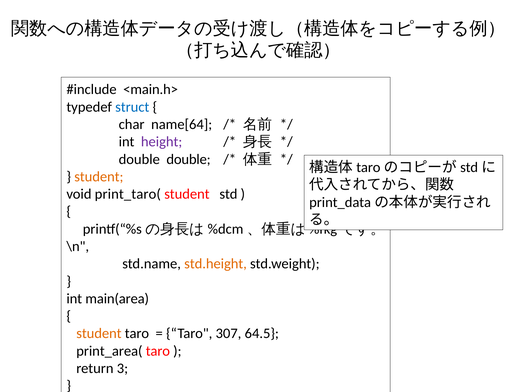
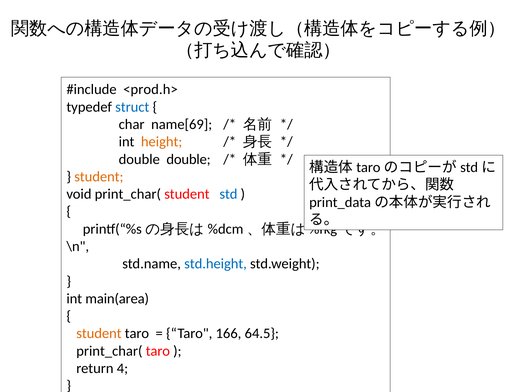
<main.h>: <main.h> -> <prod.h> (150, 90)
name[64: name[64 -> name[69 (182, 124)
height colour: purple -> orange (162, 142)
void print_taro(: print_taro( -> print_char( (128, 194)
std colour: black -> blue (228, 194)
std.height colour: orange -> blue (216, 264)
307: 307 -> 166 (228, 334)
print_area(: print_area( -> print_char( (109, 351)
3: 3 -> 4 (122, 369)
